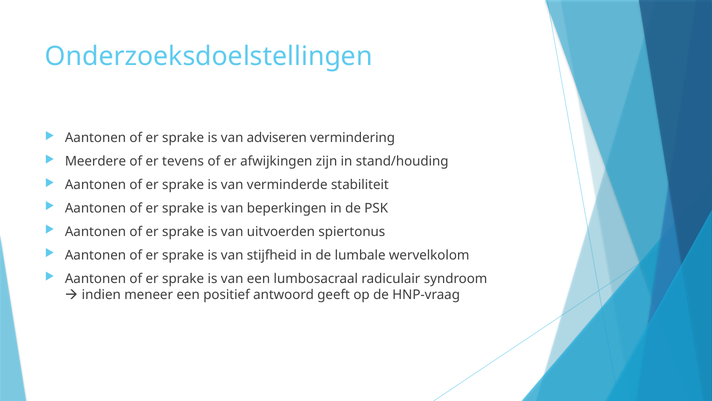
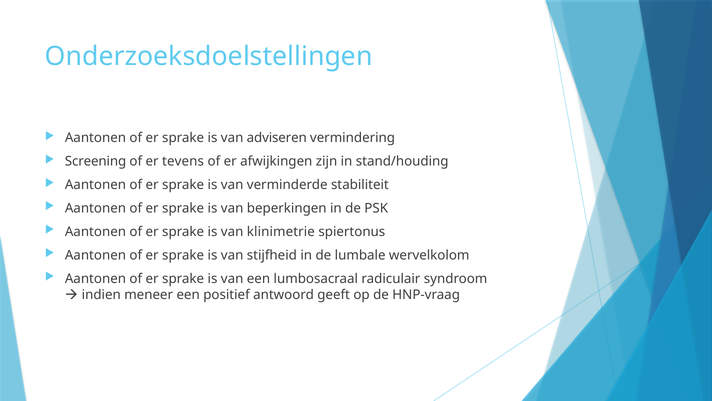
Meerdere: Meerdere -> Screening (96, 161)
uitvoerden: uitvoerden -> klinimetrie (281, 232)
